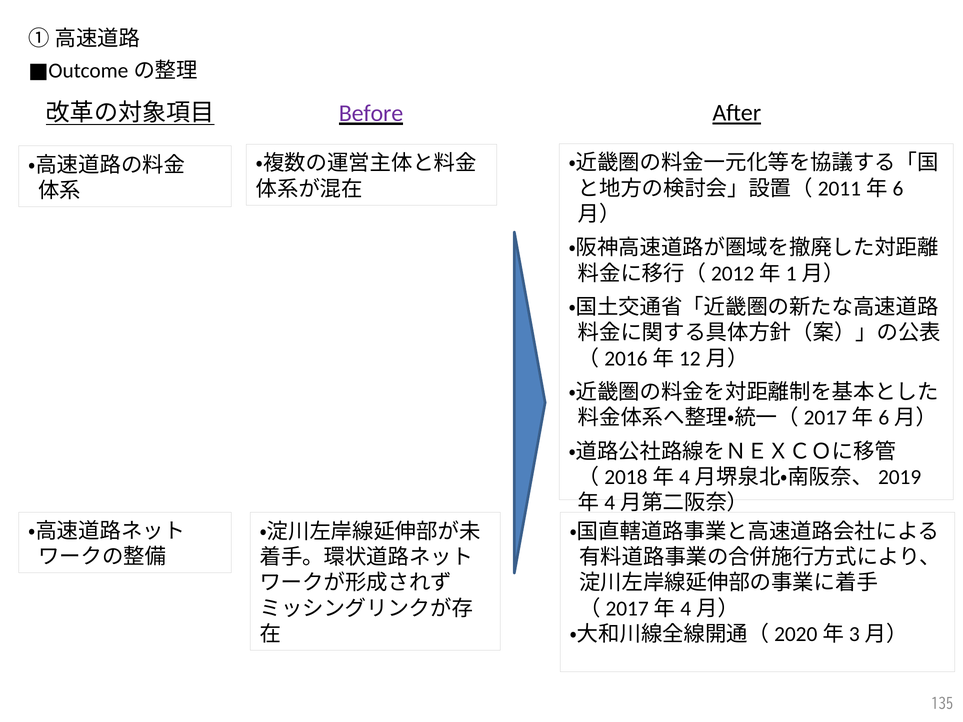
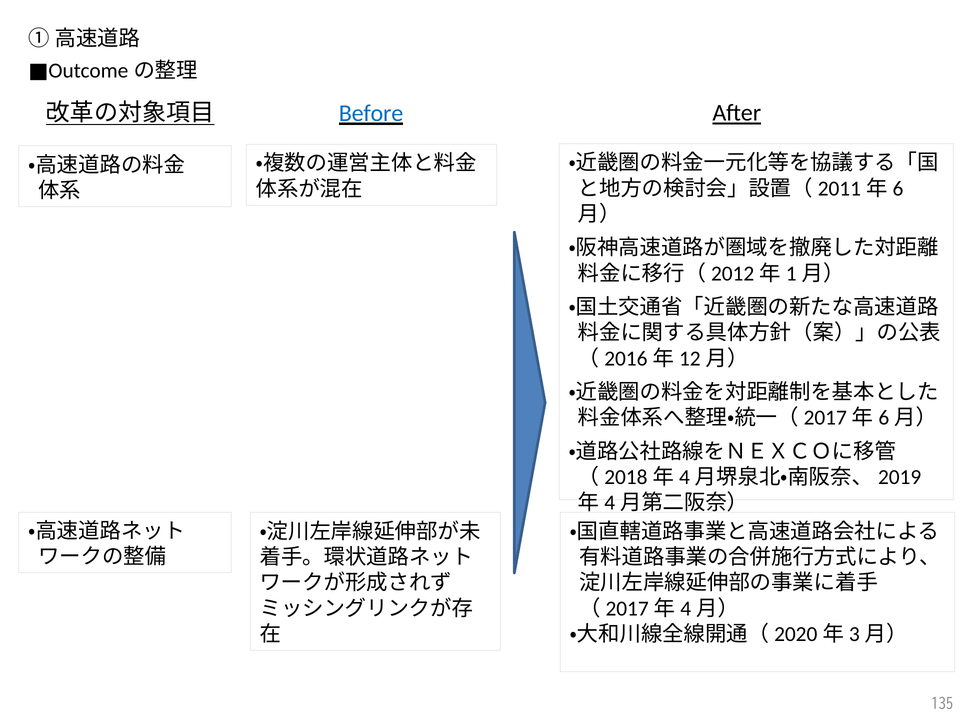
Before colour: purple -> blue (371, 113)
